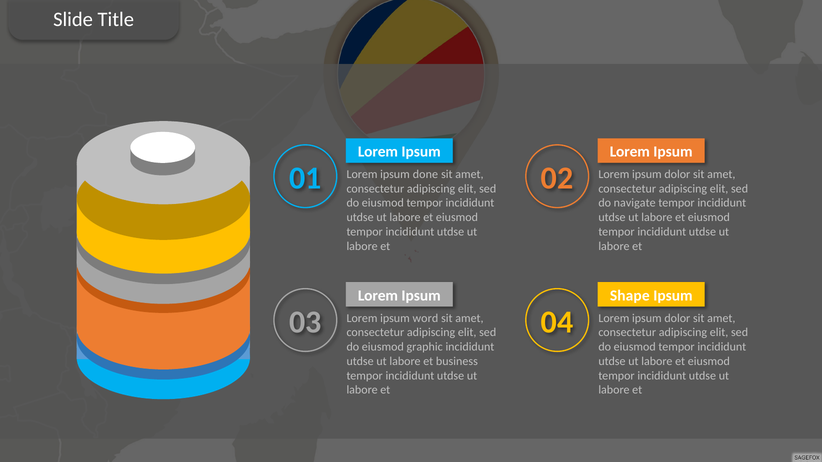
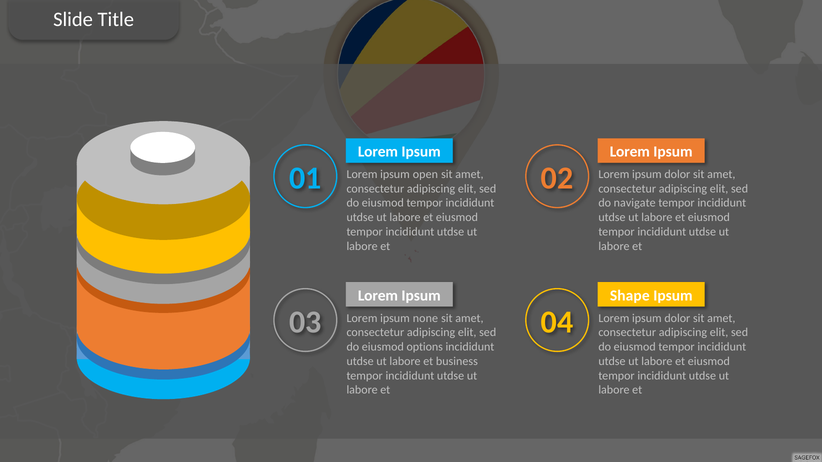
done: done -> open (425, 174)
word: word -> none (425, 318)
graphic: graphic -> options (425, 347)
